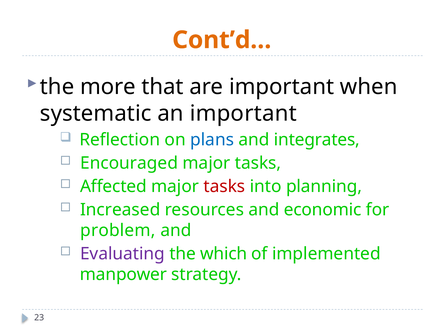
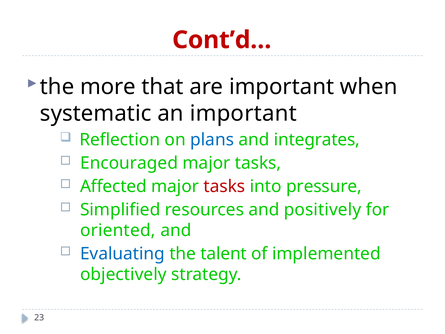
Cont’d… colour: orange -> red (222, 40)
planning: planning -> pressure (324, 186)
Increased: Increased -> Simplified (120, 210)
economic: economic -> positively (323, 210)
problem: problem -> oriented (118, 230)
Evaluating colour: purple -> blue (122, 254)
which: which -> talent (224, 254)
manpower: manpower -> objectively (123, 274)
